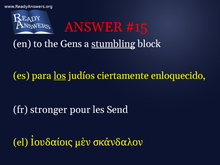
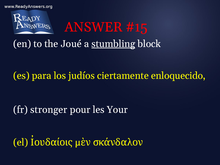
Gens: Gens -> Joué (71, 44)
los underline: present -> none (60, 76)
Send: Send -> Your (117, 110)
